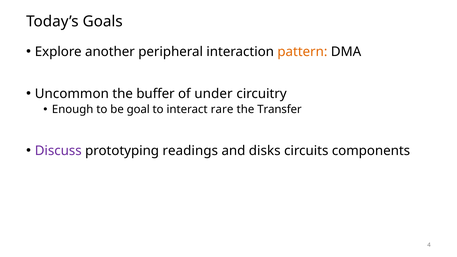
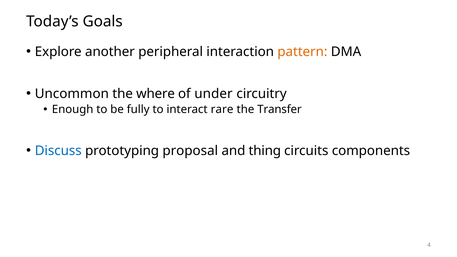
buffer: buffer -> where (156, 94)
goal: goal -> fully (138, 110)
Discuss colour: purple -> blue (58, 151)
readings: readings -> proposal (190, 151)
disks: disks -> thing (265, 151)
